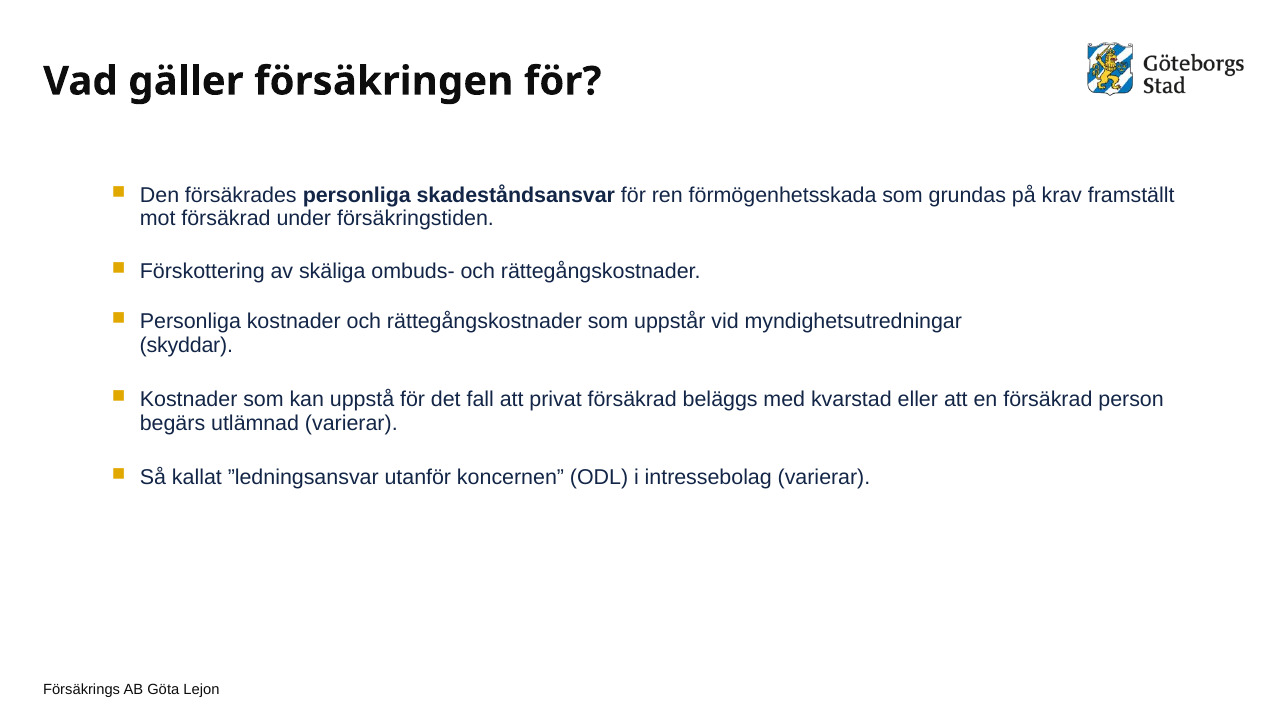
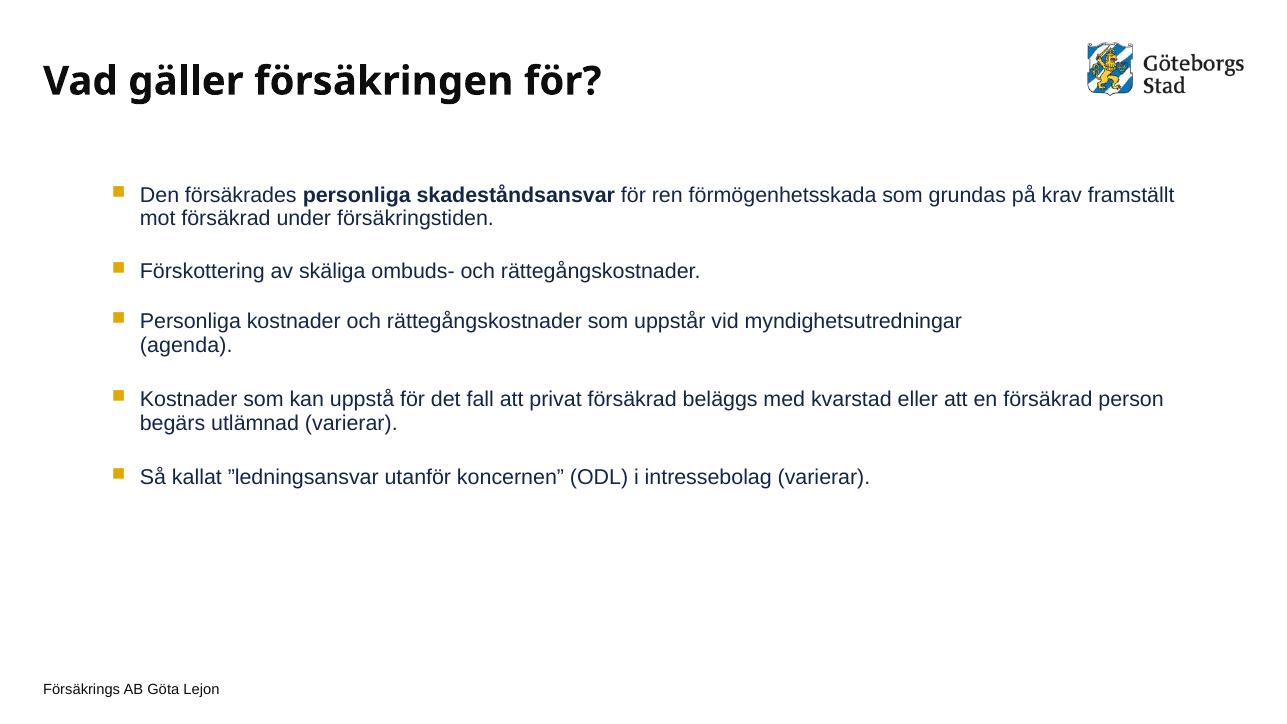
skyddar: skyddar -> agenda (186, 345)
